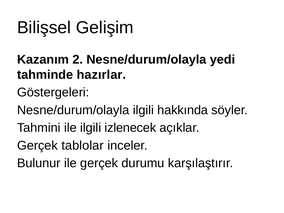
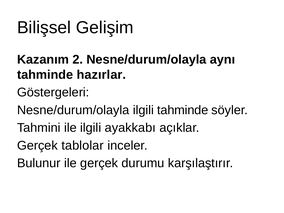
yedi: yedi -> aynı (223, 60)
ilgili hakkında: hakkında -> tahminde (183, 110)
izlenecek: izlenecek -> ayakkabı (130, 128)
